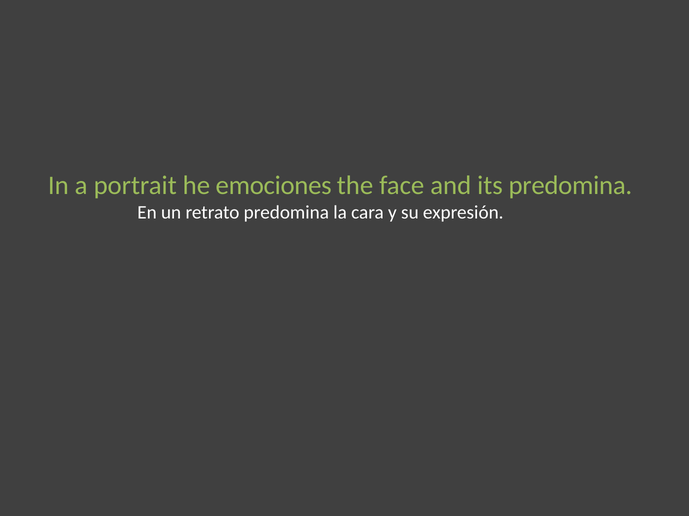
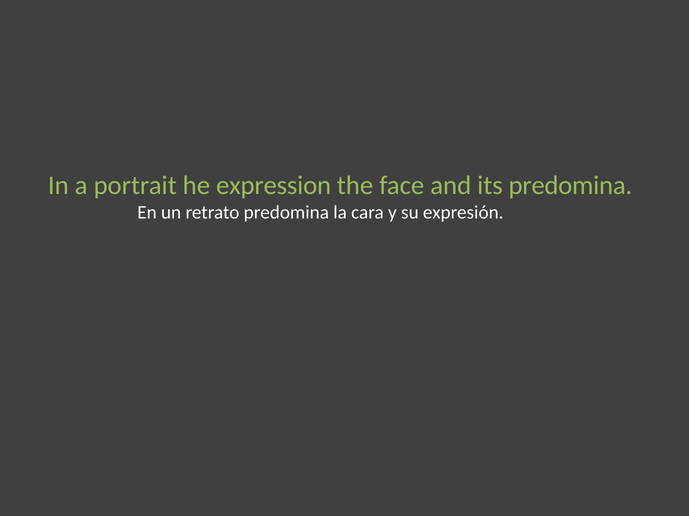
emociones: emociones -> expression (274, 186)
